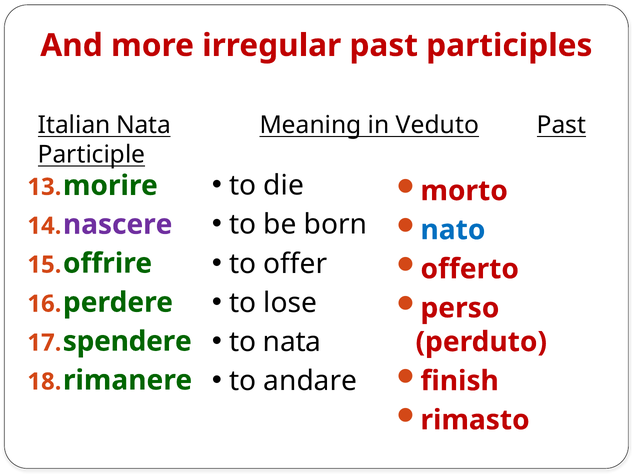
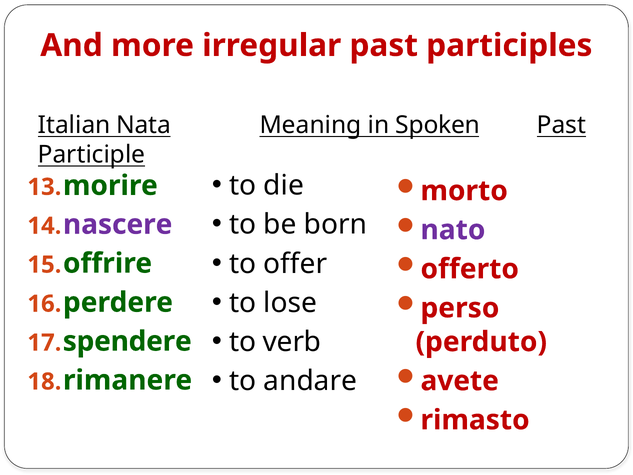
Veduto: Veduto -> Spoken (438, 125)
nato colour: blue -> purple (453, 230)
to nata: nata -> verb (292, 342)
finish: finish -> avete (460, 381)
